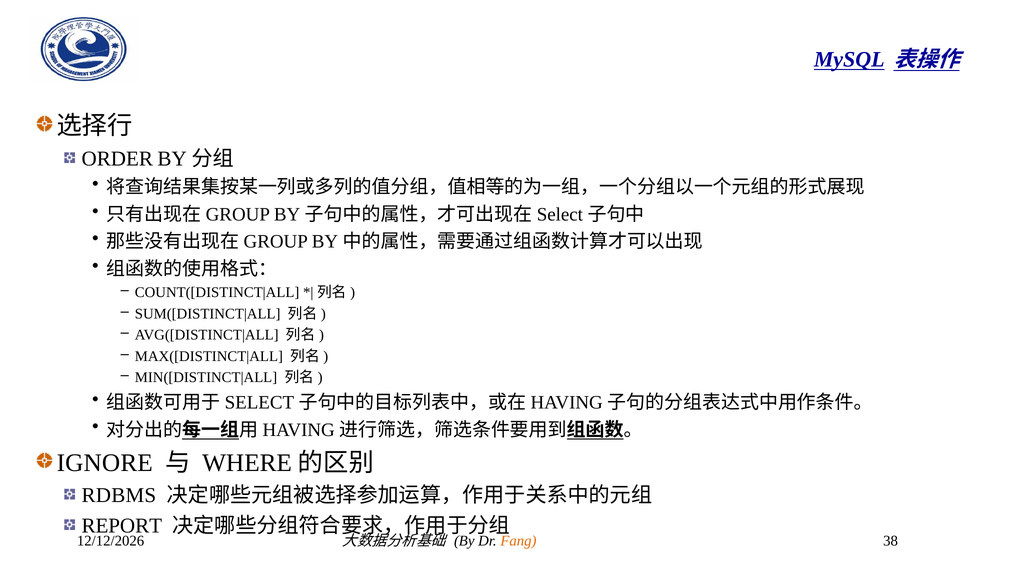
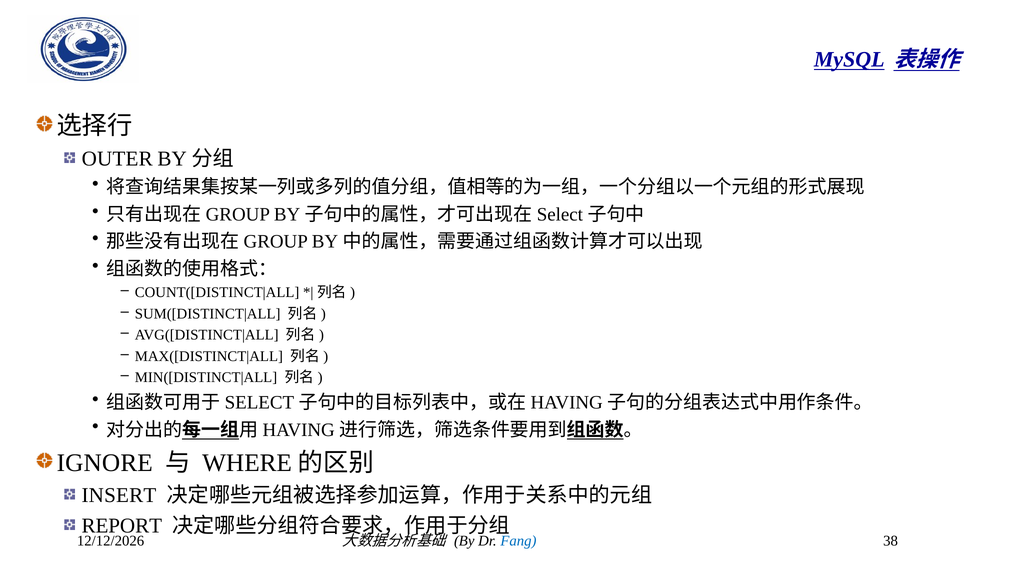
ORDER: ORDER -> OUTER (117, 159)
RDBMS: RDBMS -> INSERT (119, 495)
Fang colour: orange -> blue (518, 541)
